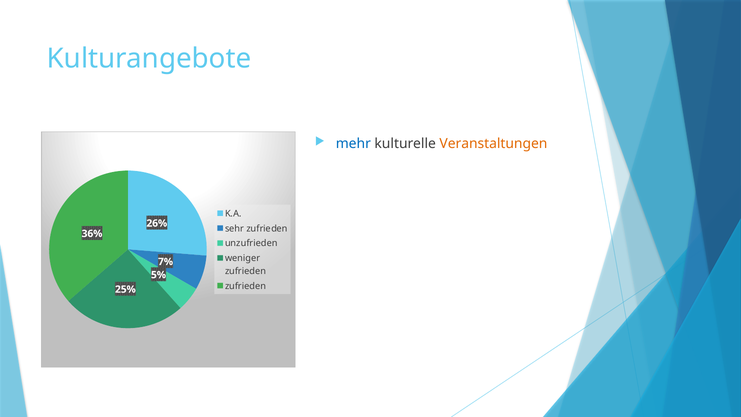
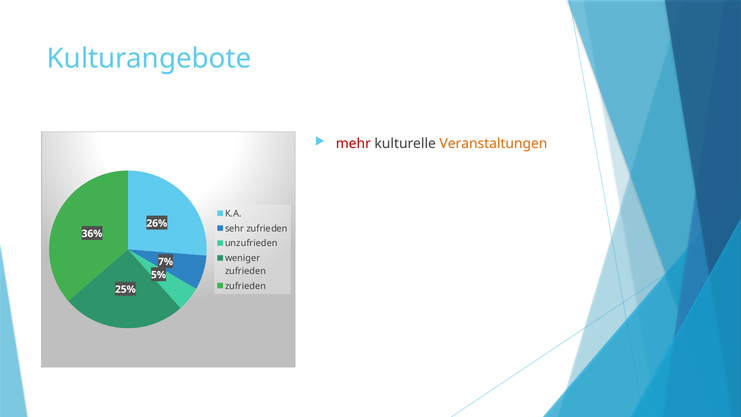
mehr colour: blue -> red (353, 143)
